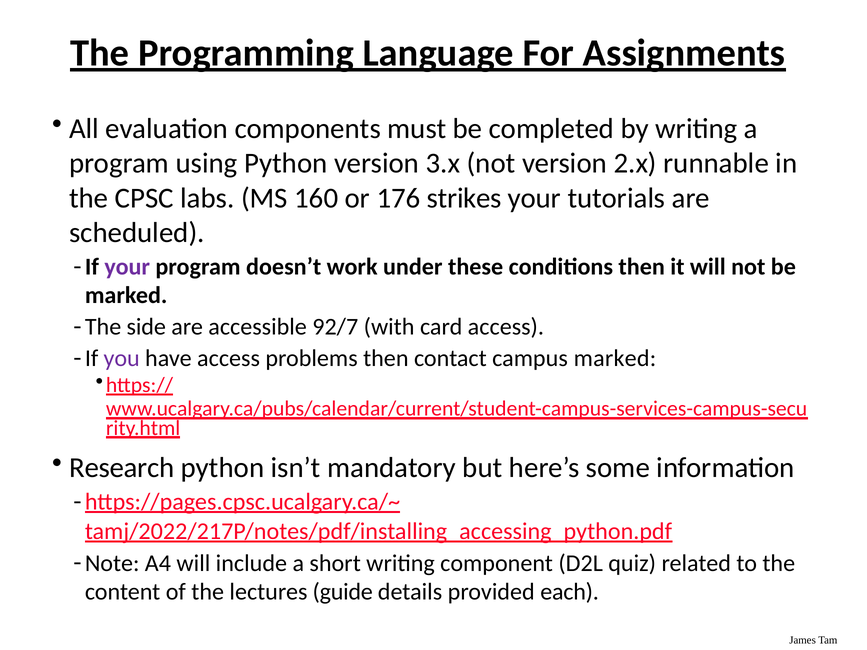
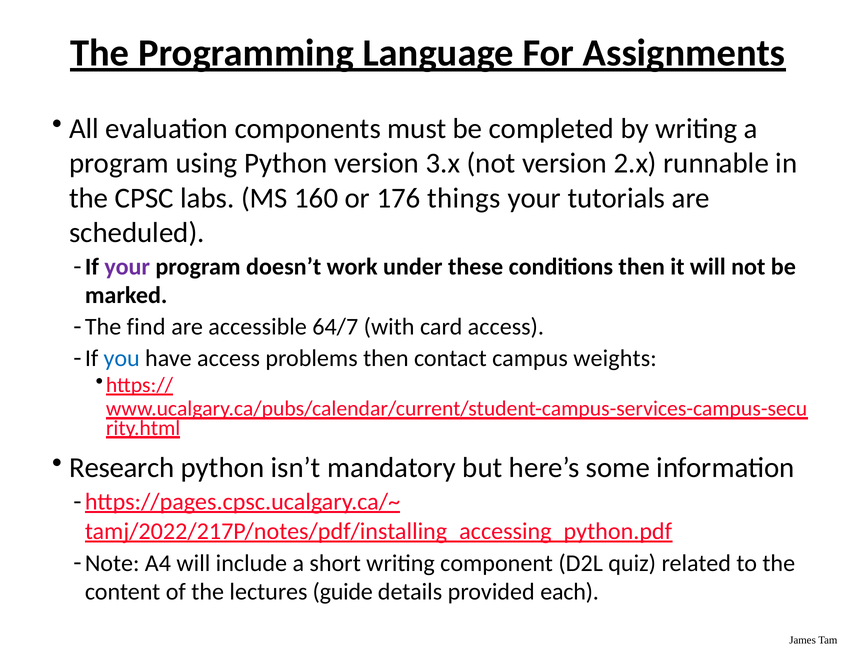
strikes: strikes -> things (464, 198)
side: side -> find (146, 327)
92/7: 92/7 -> 64/7 (335, 327)
you colour: purple -> blue (122, 358)
campus marked: marked -> weights (615, 358)
